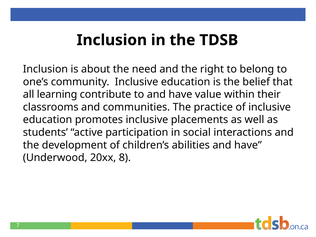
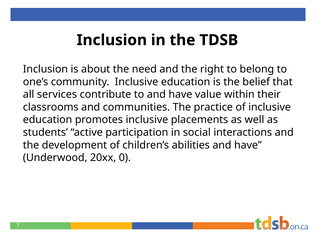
learning: learning -> services (57, 94)
8: 8 -> 0 (125, 158)
